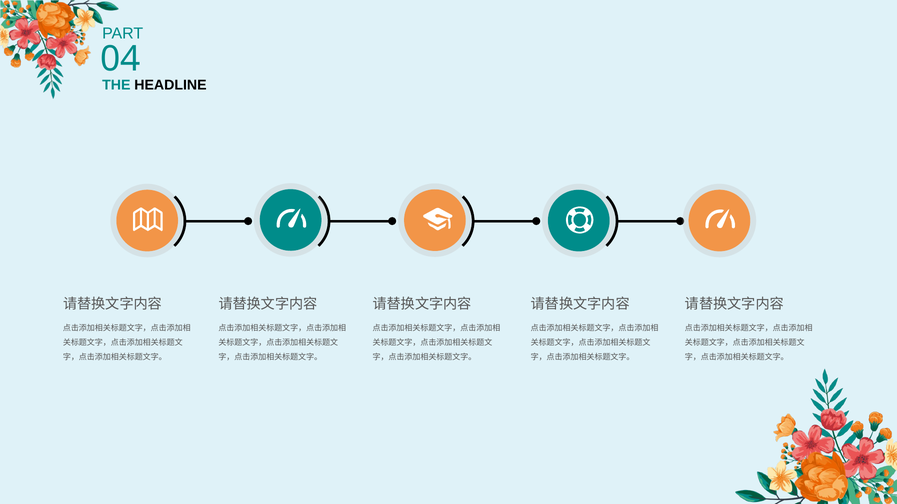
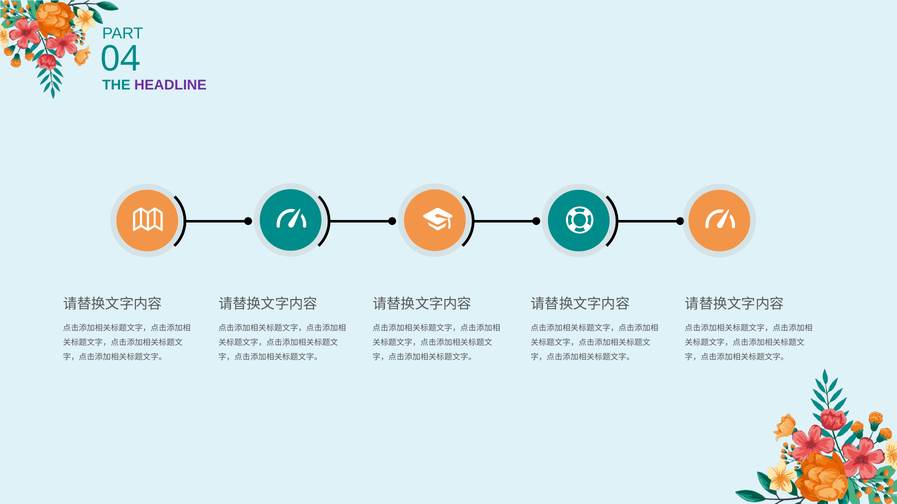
HEADLINE colour: black -> purple (170, 85)
